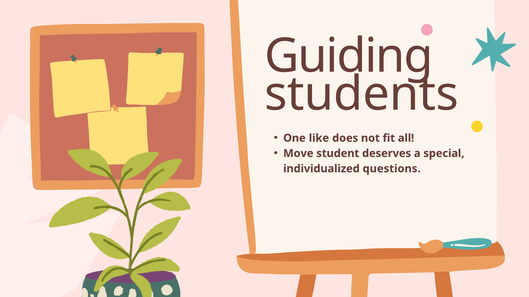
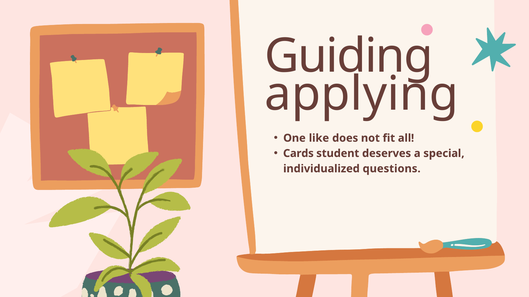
students: students -> applying (362, 94)
Move: Move -> Cards (298, 154)
